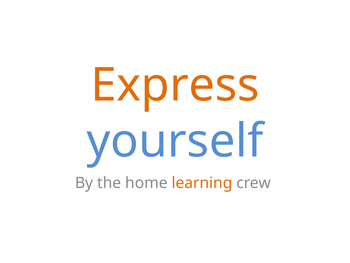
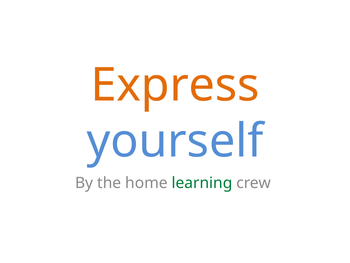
learning colour: orange -> green (202, 183)
